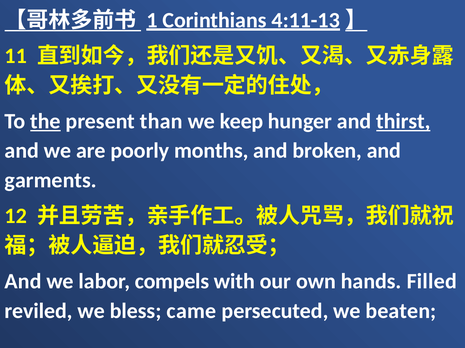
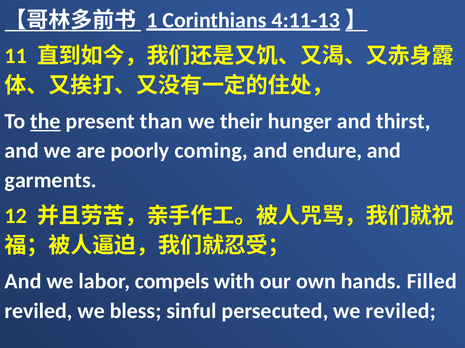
keep: keep -> their (242, 122)
thirst underline: present -> none (403, 122)
months: months -> coming (211, 151)
broken: broken -> endure (327, 151)
came: came -> sinful (192, 311)
we beaten: beaten -> reviled (401, 311)
